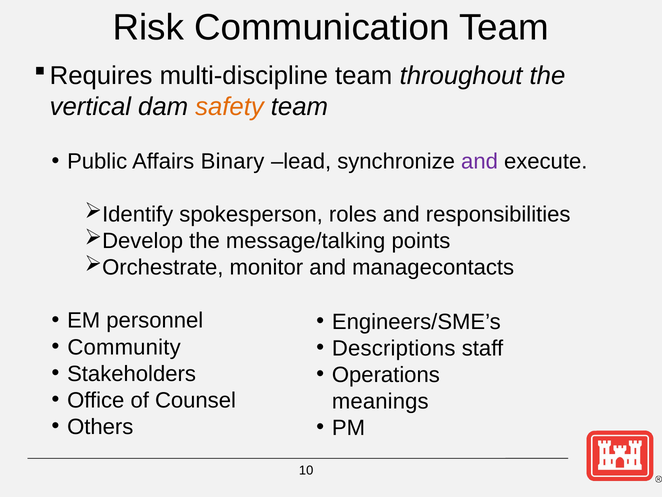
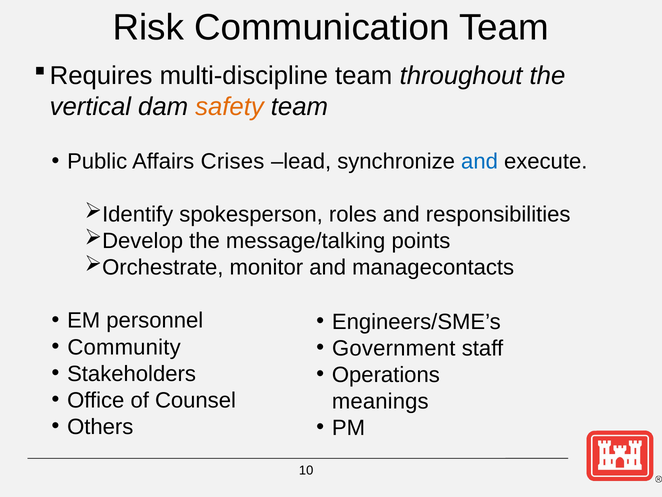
Binary: Binary -> Crises (233, 161)
and colour: purple -> blue (480, 161)
Descriptions: Descriptions -> Government (394, 348)
